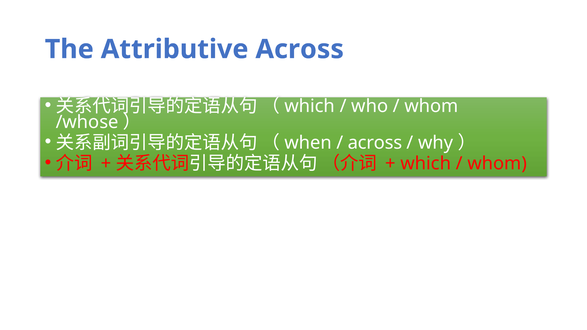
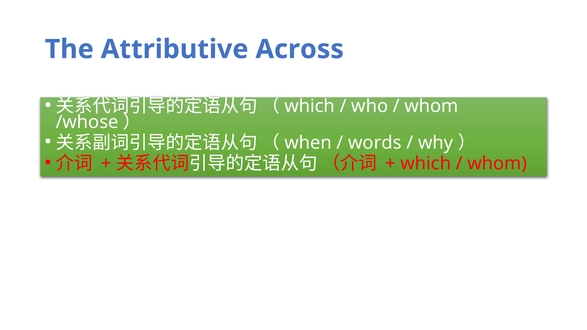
across: across -> words (375, 143)
